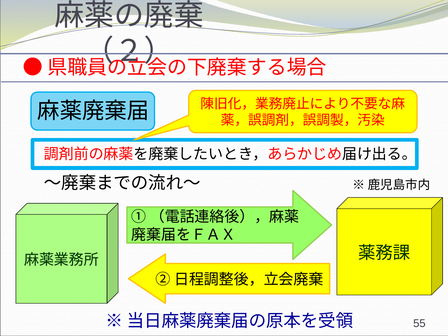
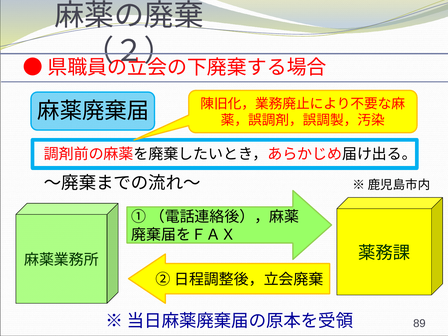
55: 55 -> 89 (419, 323)
